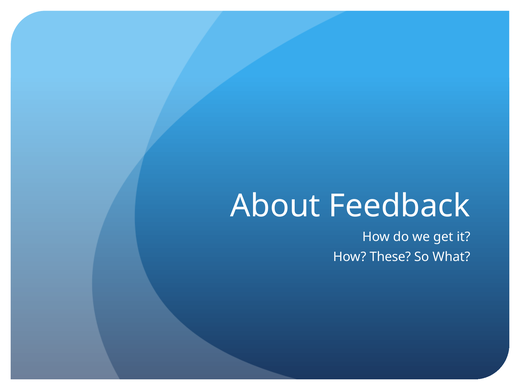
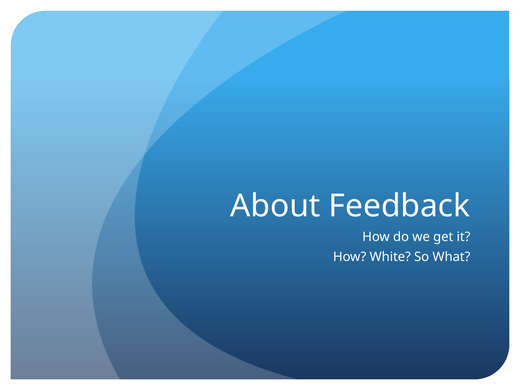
These: These -> White (390, 257)
